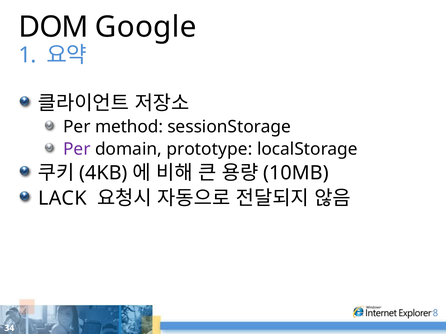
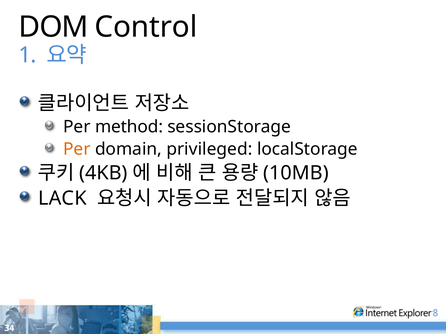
Google: Google -> Control (146, 27)
Per colour: purple -> orange (77, 149)
prototype: prototype -> privileged (209, 149)
